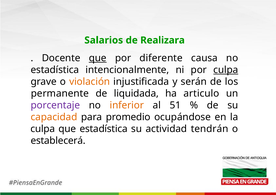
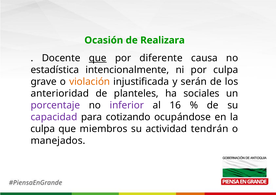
Salarios: Salarios -> Ocasión (104, 40)
culpa underline: present -> none (226, 70)
permanente: permanente -> anterioridad (60, 94)
liquidada: liquidada -> planteles (136, 94)
articulo: articulo -> sociales (201, 94)
inferior colour: orange -> purple (127, 105)
51: 51 -> 16 (175, 105)
capacidad colour: orange -> purple (54, 117)
promedio: promedio -> cotizando (128, 117)
que estadística: estadística -> miembros (104, 129)
establecerá: establecerá -> manejados (58, 141)
